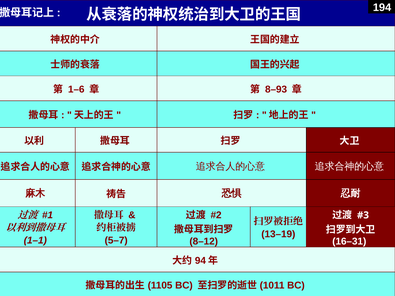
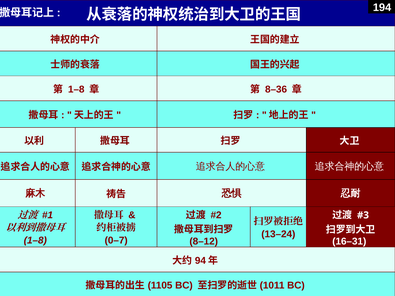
1–6: 1–6 -> 1–8 (76, 89)
8–93: 8–93 -> 8–36 (276, 89)
13–19: 13–19 -> 13–24 (278, 234)
1–1: 1–1 -> 1–8 (35, 241)
5–7: 5–7 -> 0–7 (116, 241)
